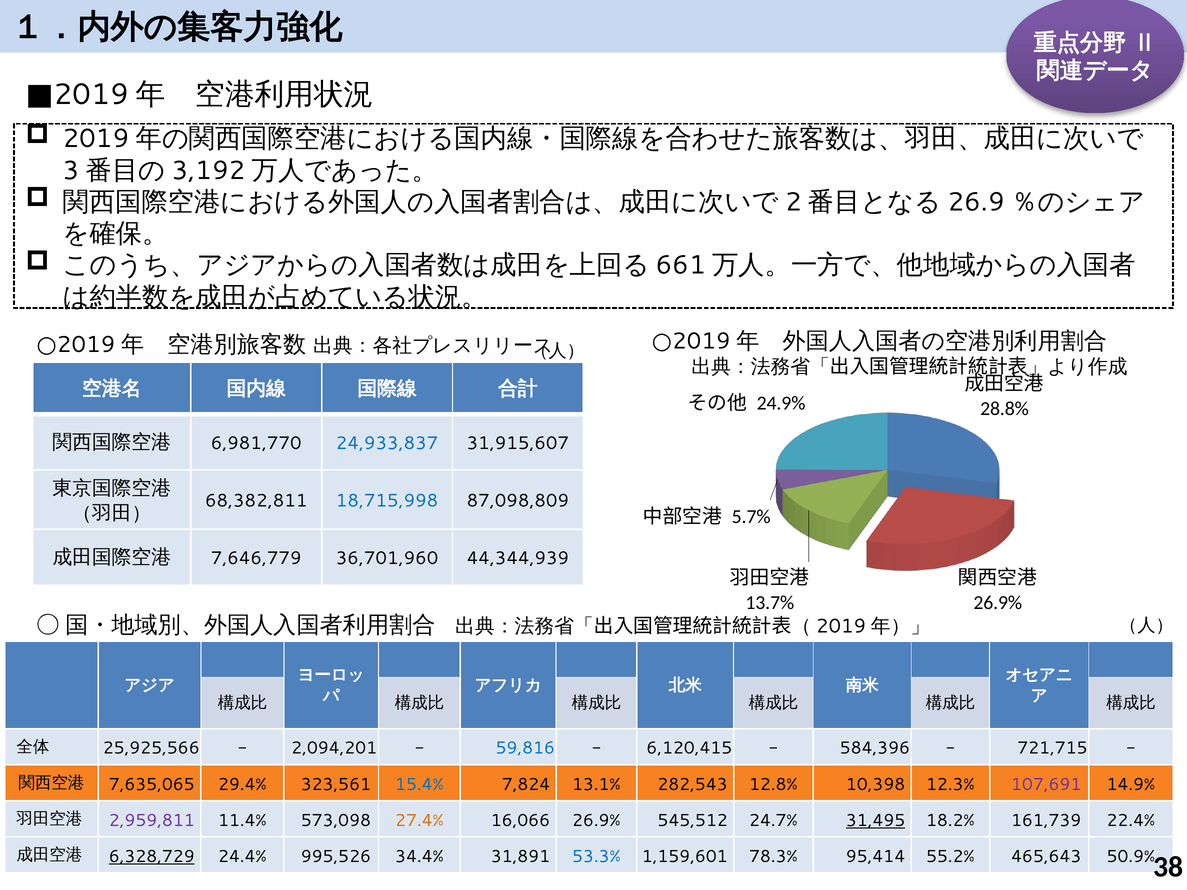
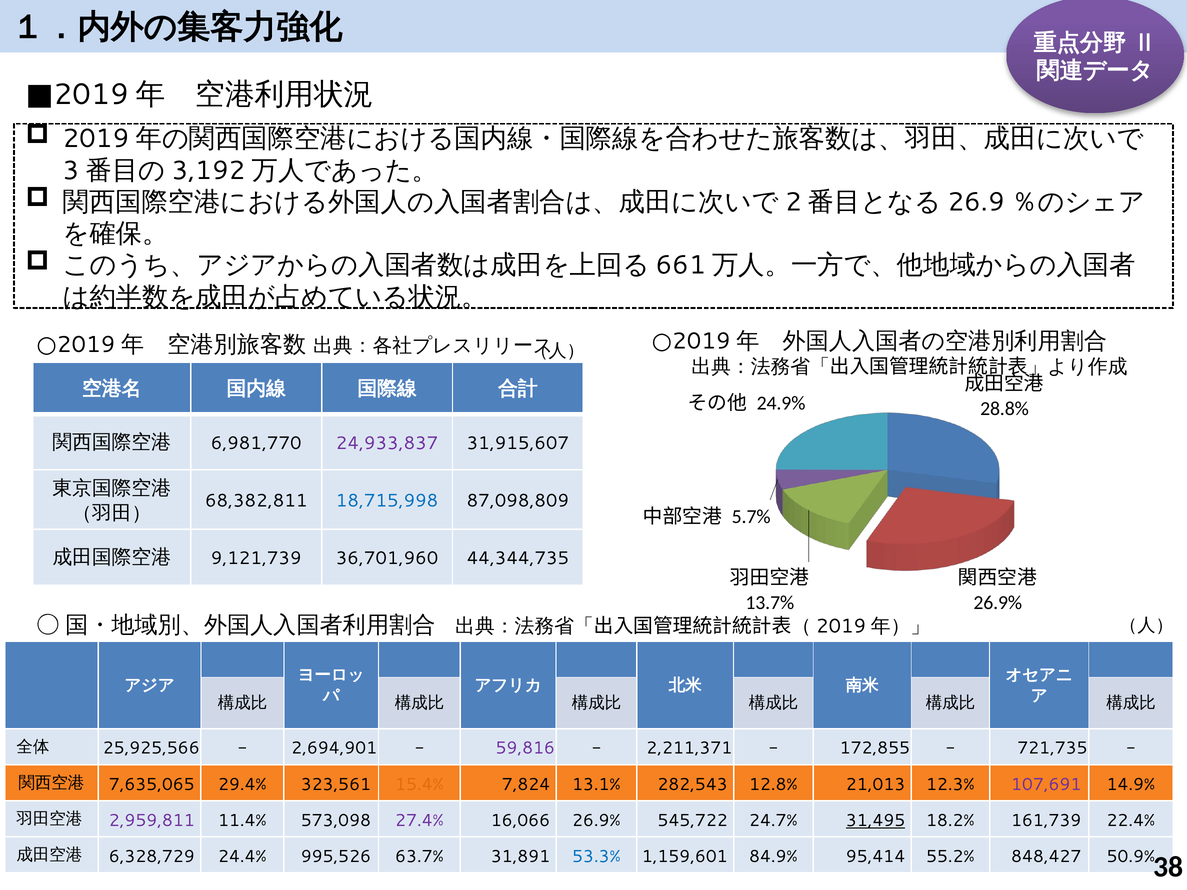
24,933,837 colour: blue -> purple (387, 443)
7,646,779: 7,646,779 -> 9,121,739 (256, 558)
44,344,939: 44,344,939 -> 44,344,735 (518, 558)
2,094,201: 2,094,201 -> 2,694,901 (334, 749)
59,816 colour: blue -> purple (525, 749)
6,120,415: 6,120,415 -> 2,211,371 (689, 749)
584,396: 584,396 -> 172,855 (875, 749)
721,715: 721,715 -> 721,735 (1052, 749)
15.4% colour: blue -> orange (419, 785)
10,398: 10,398 -> 21,013 (876, 785)
27.4% colour: orange -> purple (419, 821)
545,512: 545,512 -> 545,722 (693, 821)
6,328,729 underline: present -> none (152, 857)
34.4%: 34.4% -> 63.7% (419, 857)
78.3%: 78.3% -> 84.9% (773, 857)
465,643: 465,643 -> 848,427 (1046, 857)
